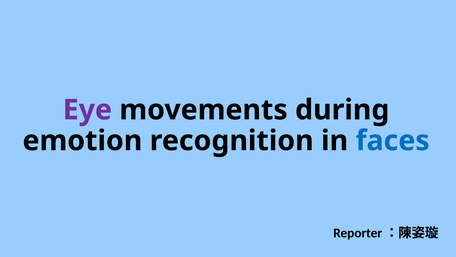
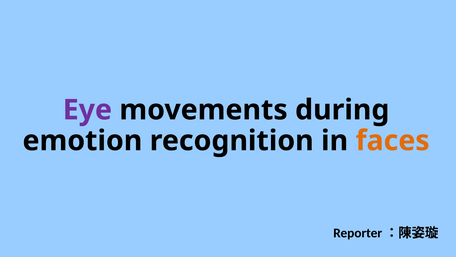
faces colour: blue -> orange (393, 141)
